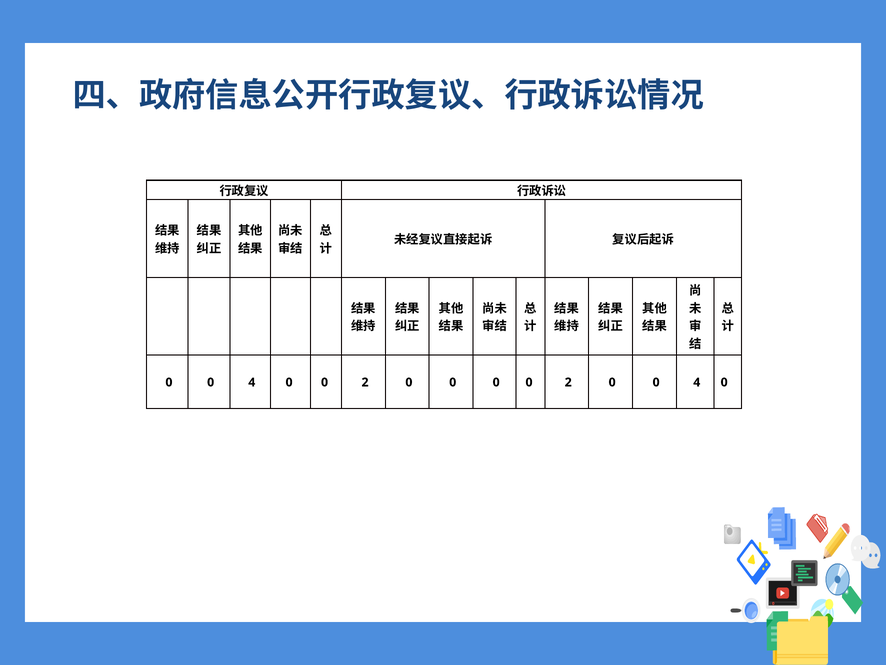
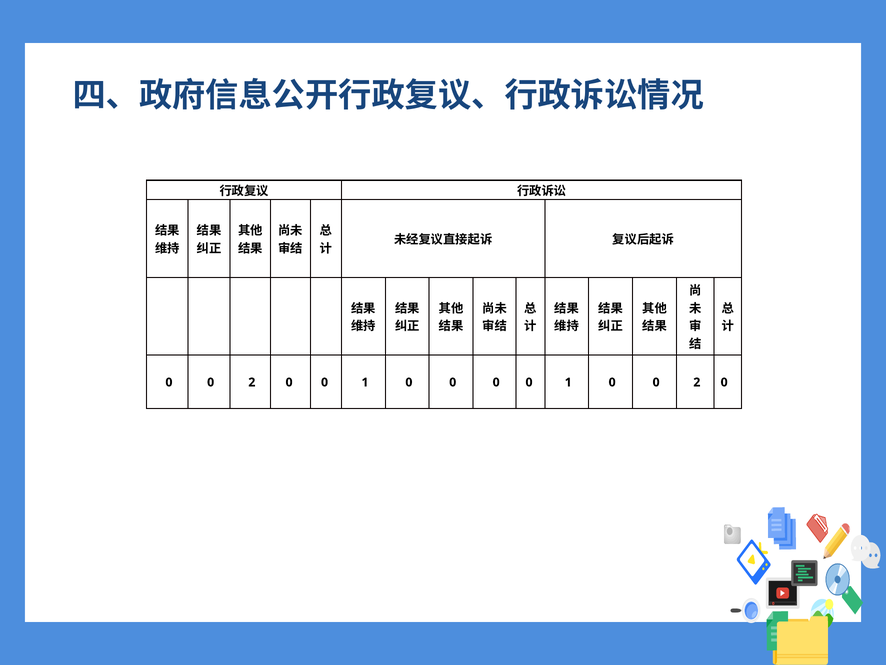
4: 4 -> 2 (252, 382)
2: 2 -> 1 (365, 382)
0 0 0 2: 2 -> 1 (568, 382)
4: 4 -> 2 (697, 382)
